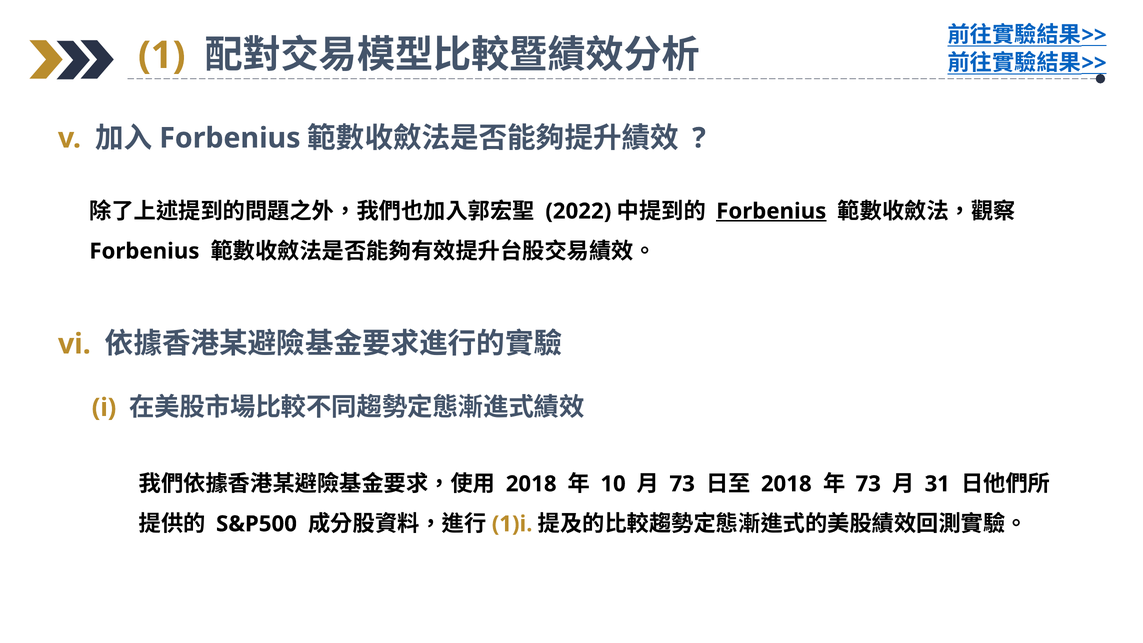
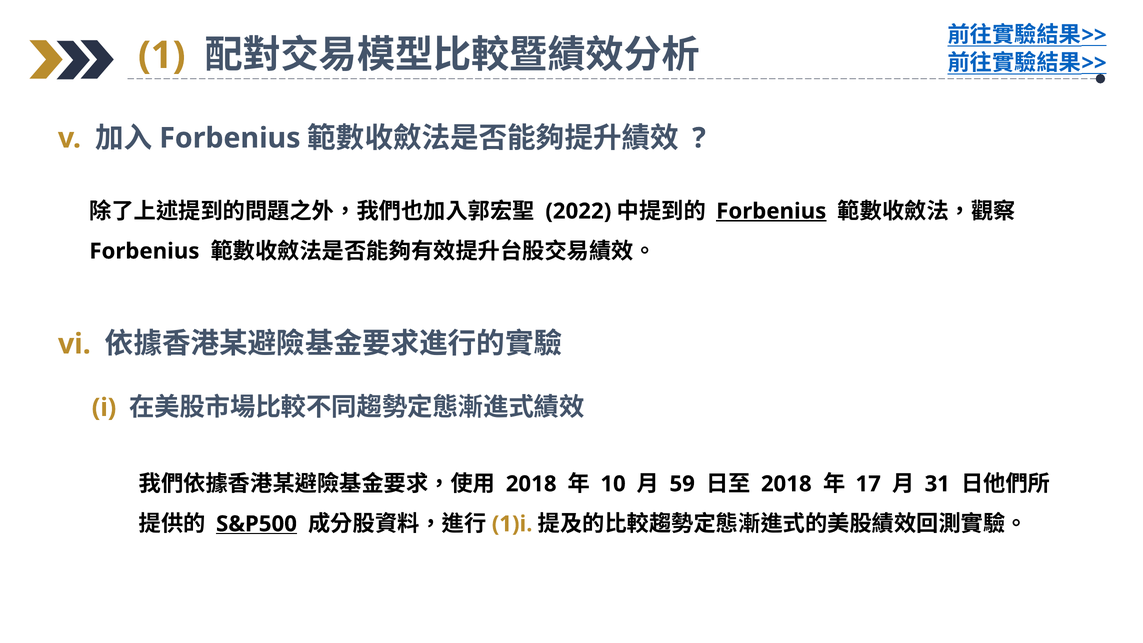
73: 73 -> 59 (682, 484)
73: 73 -> 17 (868, 484)
S&P500 underline: none -> present (256, 524)
